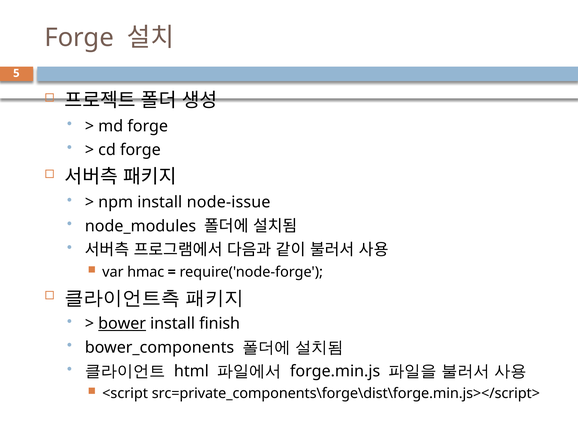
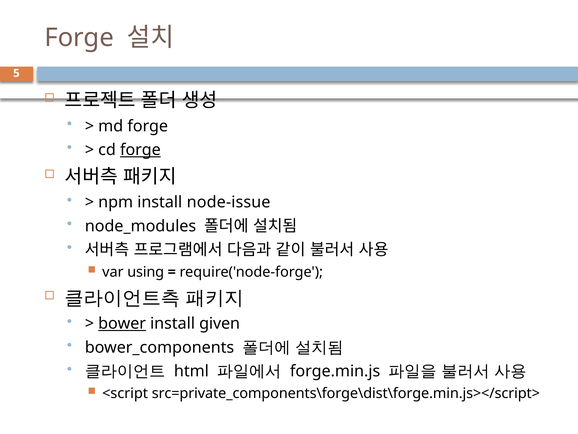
forge underline: none -> present (140, 150)
hmac: hmac -> using (146, 272)
finish: finish -> given (220, 323)
